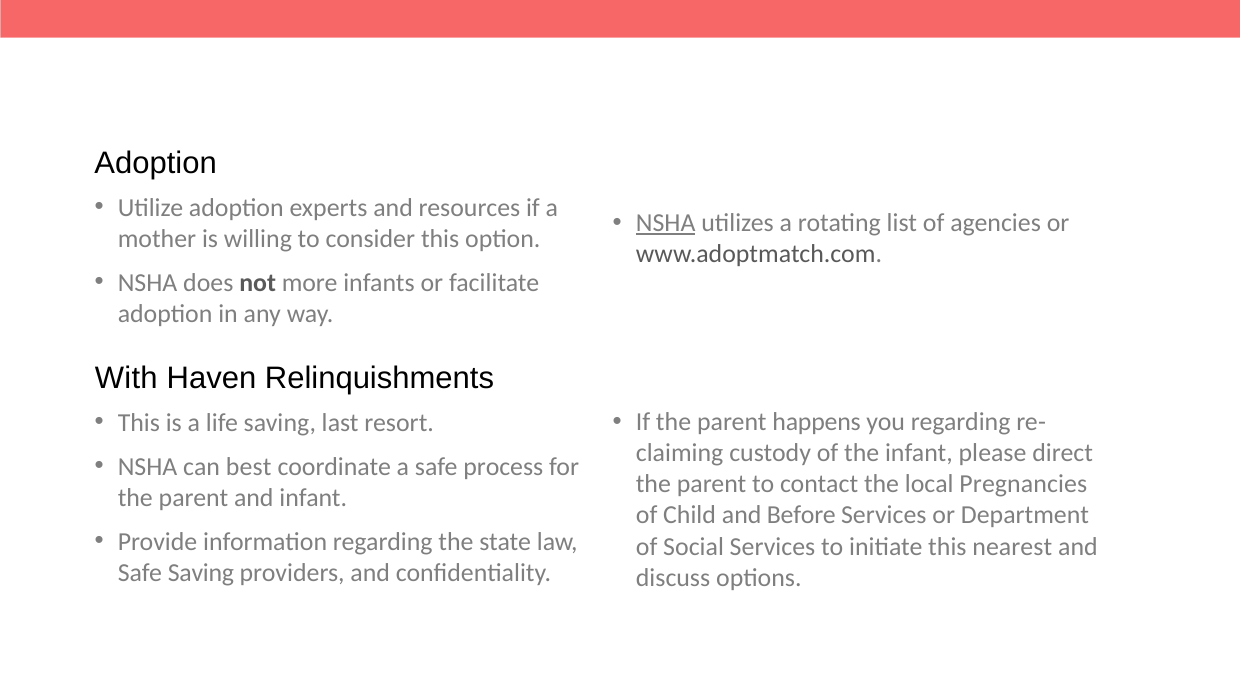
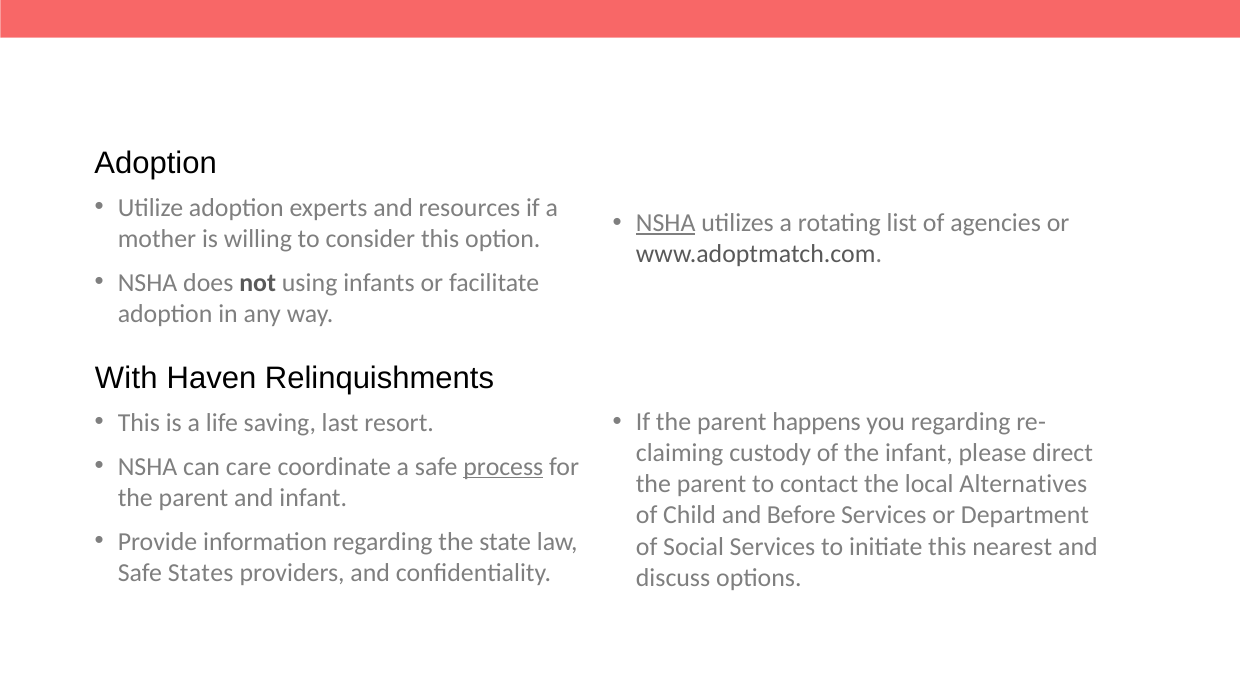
more: more -> using (310, 282)
best: best -> care (249, 466)
process underline: none -> present (503, 466)
Pregnancies: Pregnancies -> Alternatives (1023, 484)
Safe Saving: Saving -> States (201, 572)
